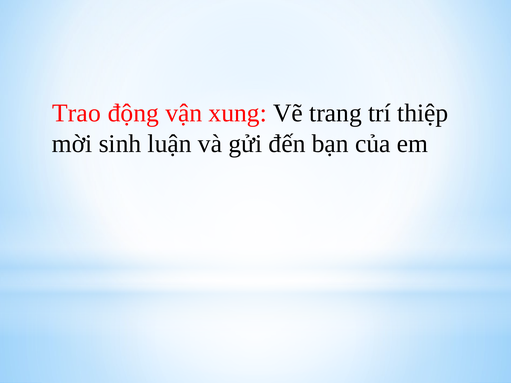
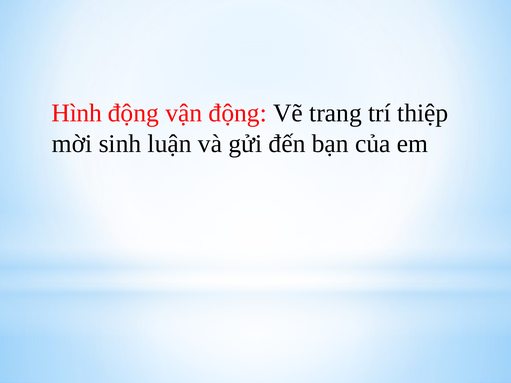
Trao: Trao -> Hình (77, 113)
vận xung: xung -> động (238, 113)
